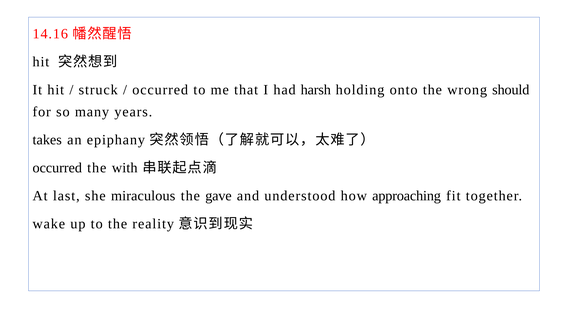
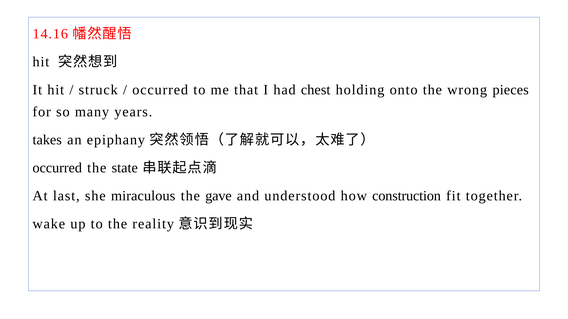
harsh: harsh -> chest (316, 90)
should: should -> pieces (511, 90)
with: with -> state (125, 168)
approaching: approaching -> construction (407, 196)
